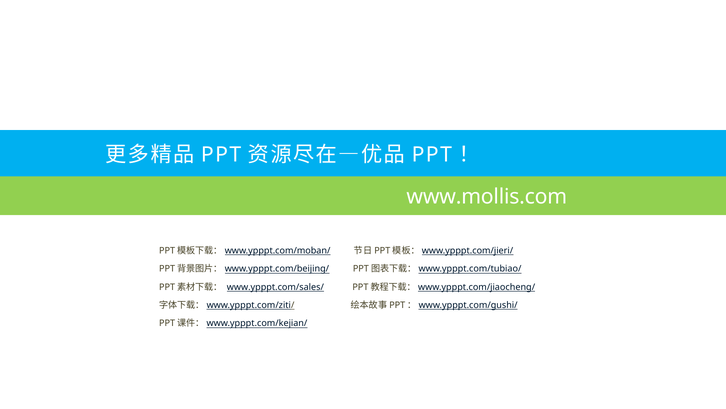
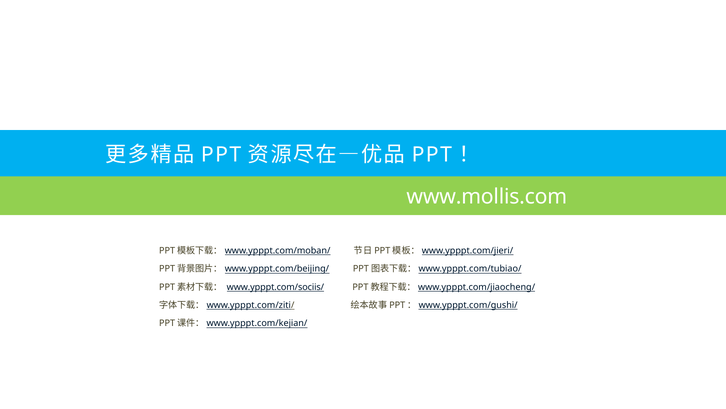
www.ypppt.com/sales/: www.ypppt.com/sales/ -> www.ypppt.com/sociis/ (275, 287)
